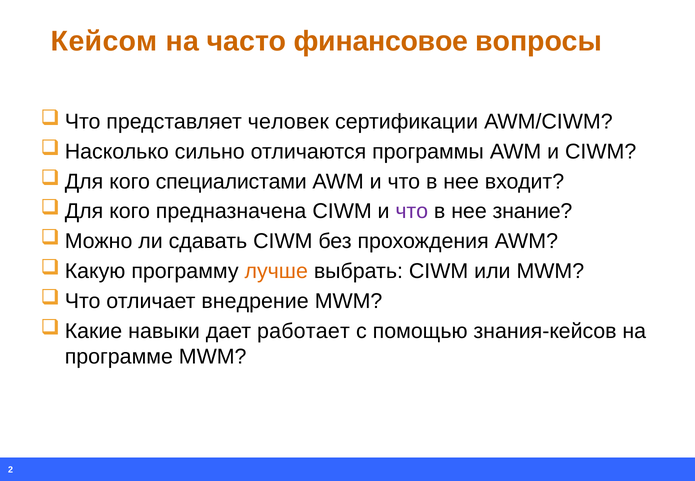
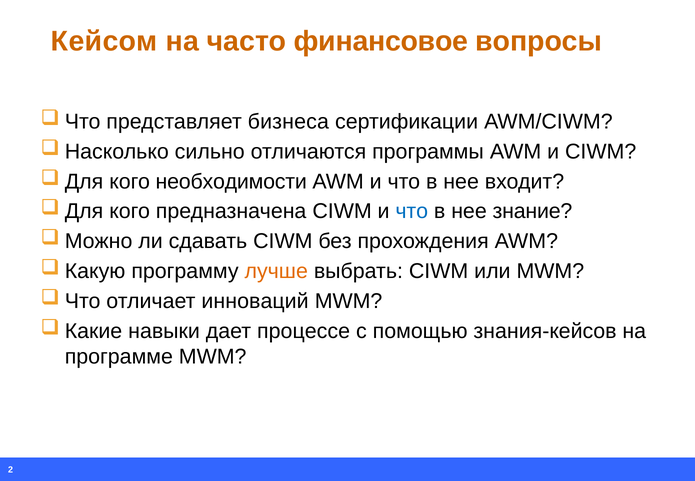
человек: человек -> бизнеса (288, 122)
специалистами: специалистами -> необходимости (231, 182)
что colour: purple -> blue (412, 211)
внедрение: внедрение -> инноваций (255, 301)
работает: работает -> процессе (304, 331)
